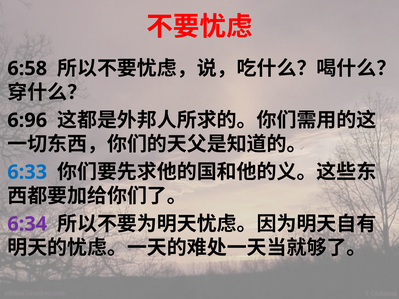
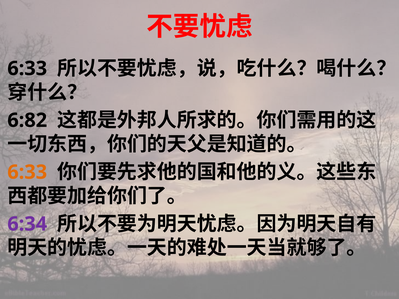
6:58: 6:58 -> 6:33 (27, 69)
6:96: 6:96 -> 6:82 (27, 120)
6:33 colour: blue -> orange (27, 172)
